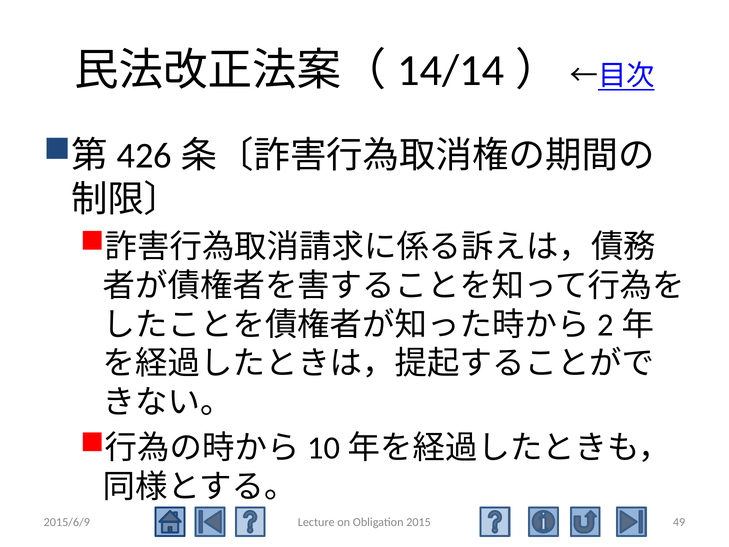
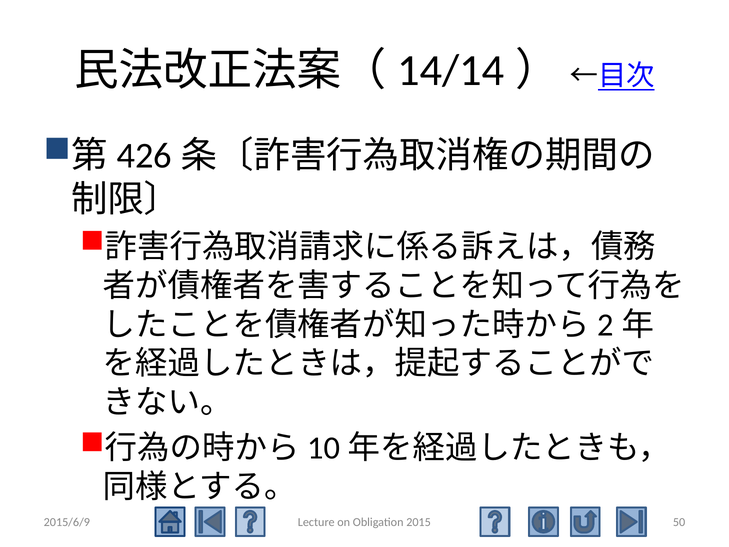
49: 49 -> 50 (679, 522)
